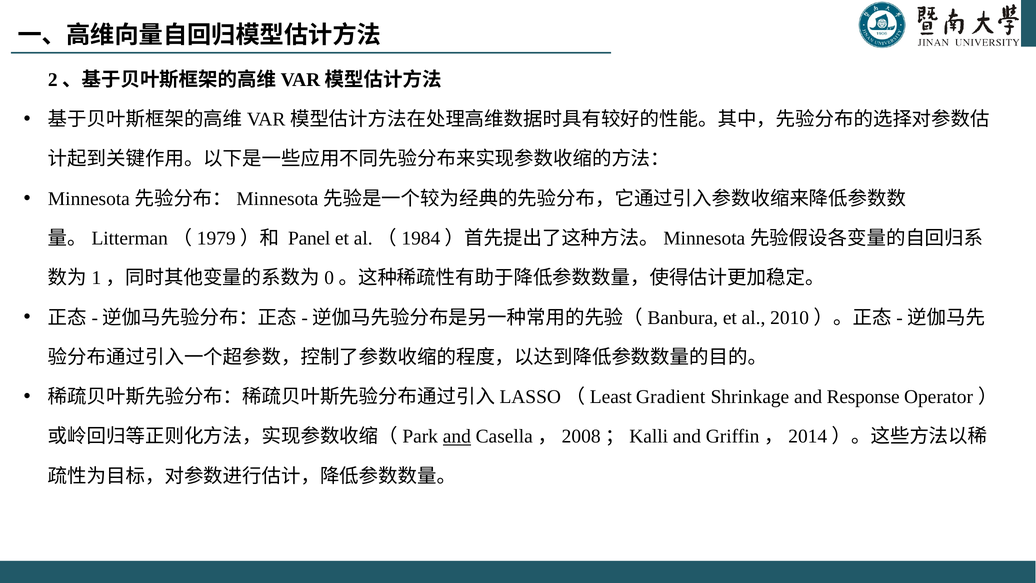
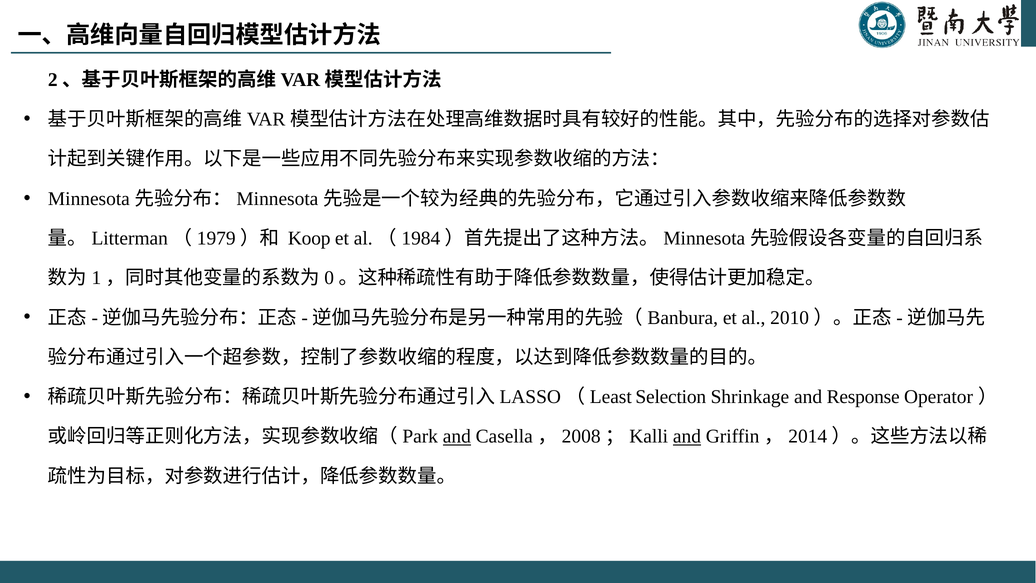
Panel: Panel -> Koop (309, 238)
Gradient: Gradient -> Selection (671, 397)
and underline: none -> present (687, 436)
